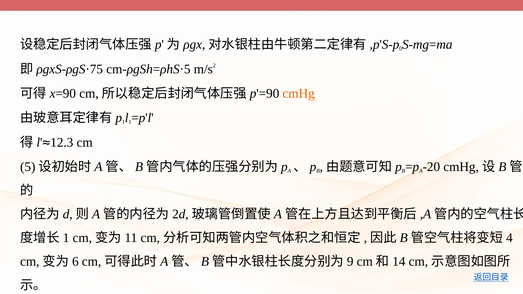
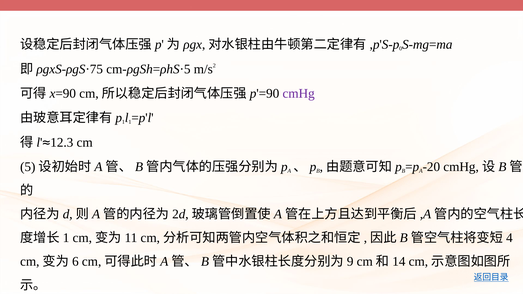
cmHg colour: orange -> purple (299, 93)
